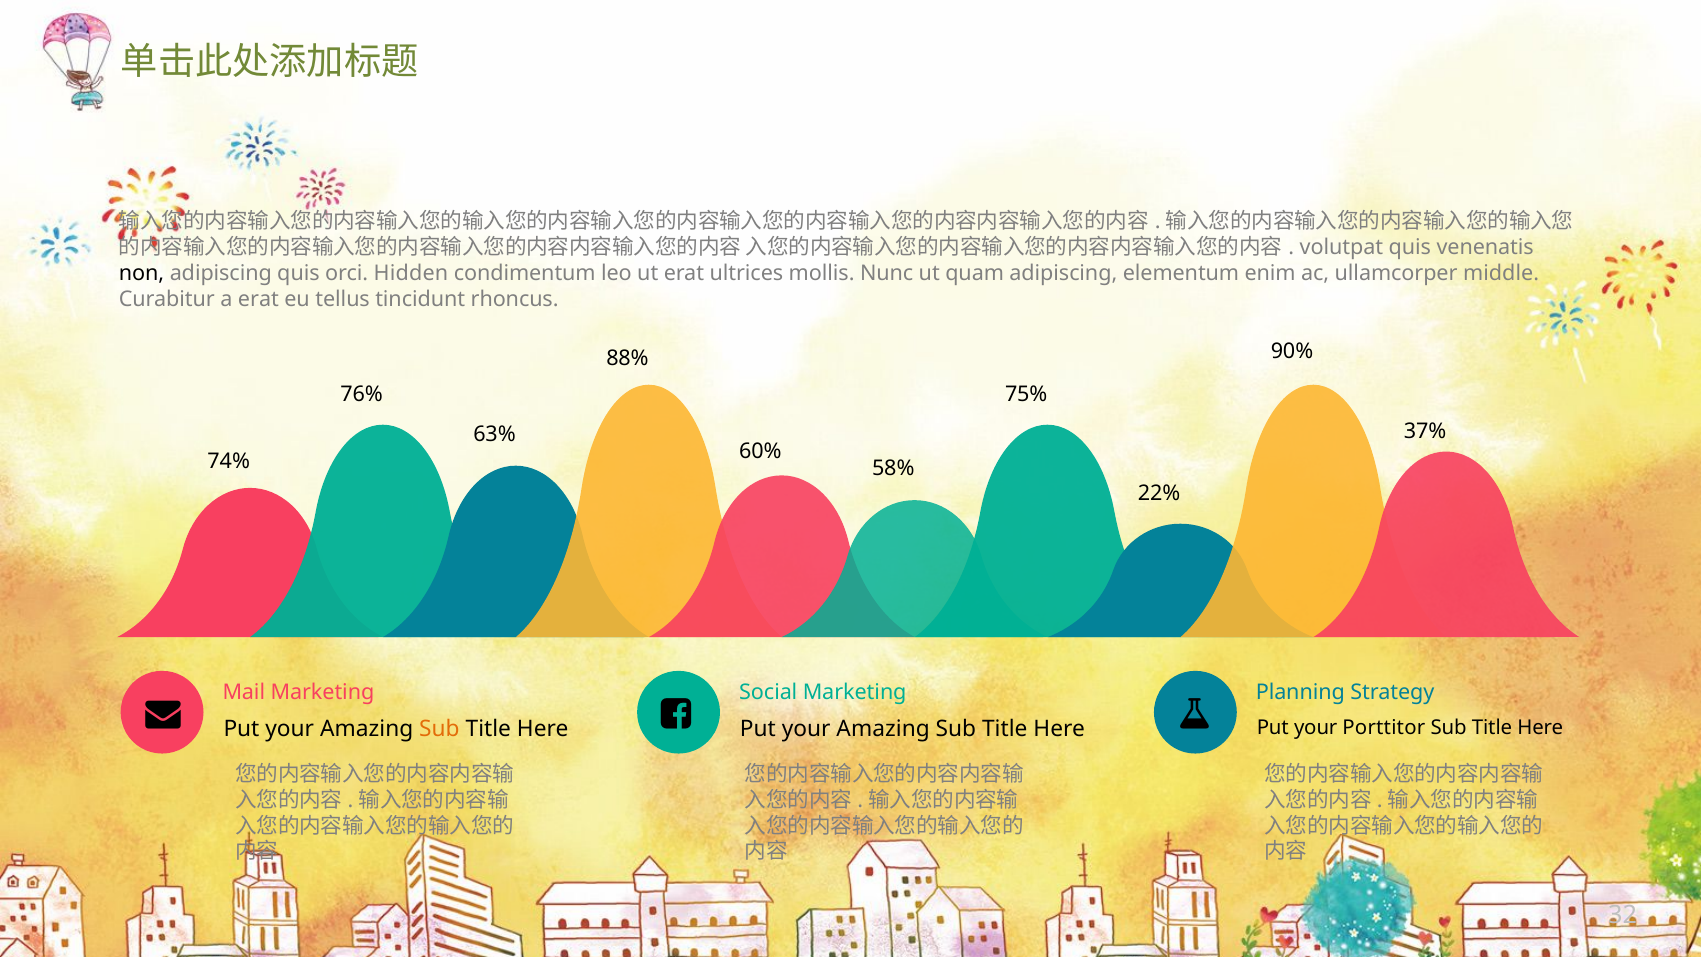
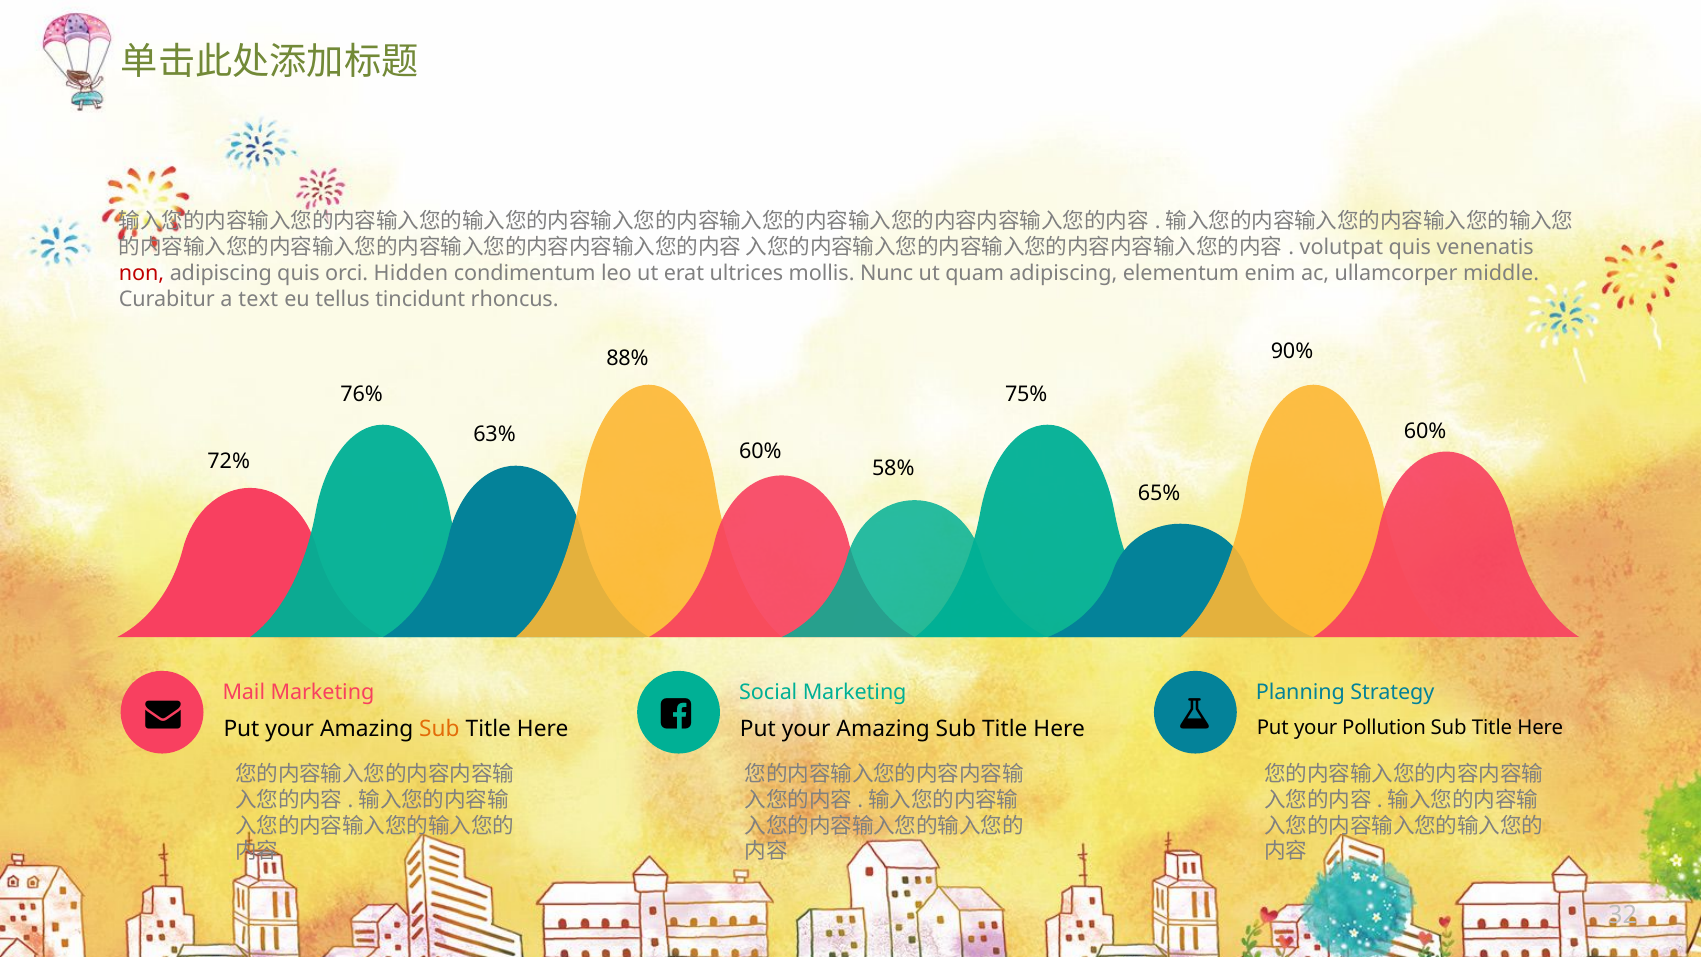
non colour: black -> red (142, 274)
a erat: erat -> text (258, 299)
37%: 37% -> 60% (1425, 432)
74%: 74% -> 72% (229, 461)
22%: 22% -> 65% (1159, 493)
Porttitor: Porttitor -> Pollution (1384, 728)
